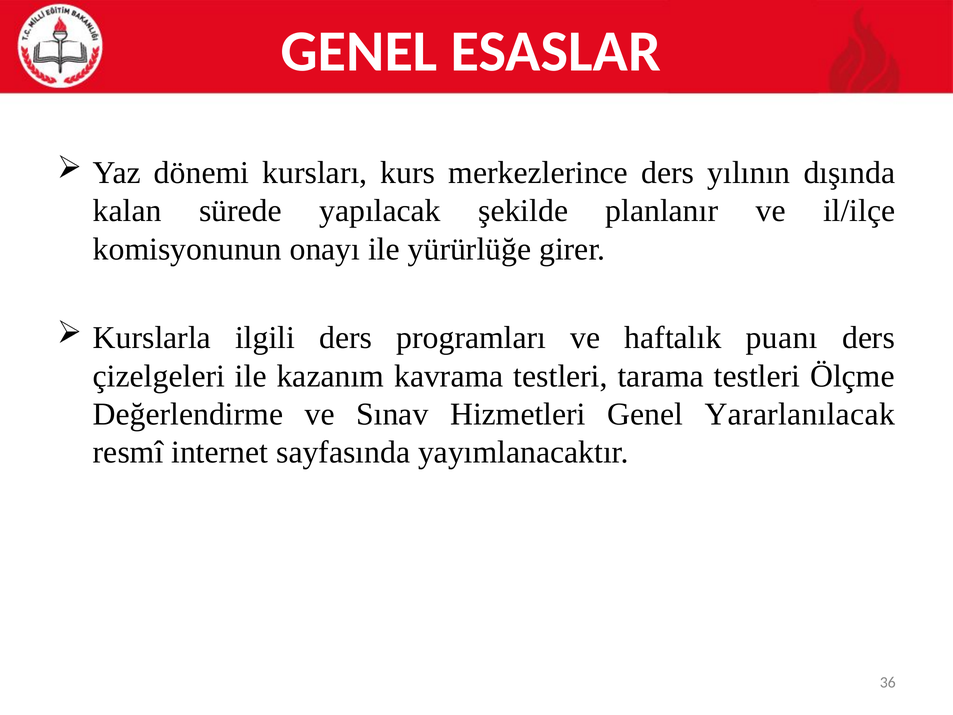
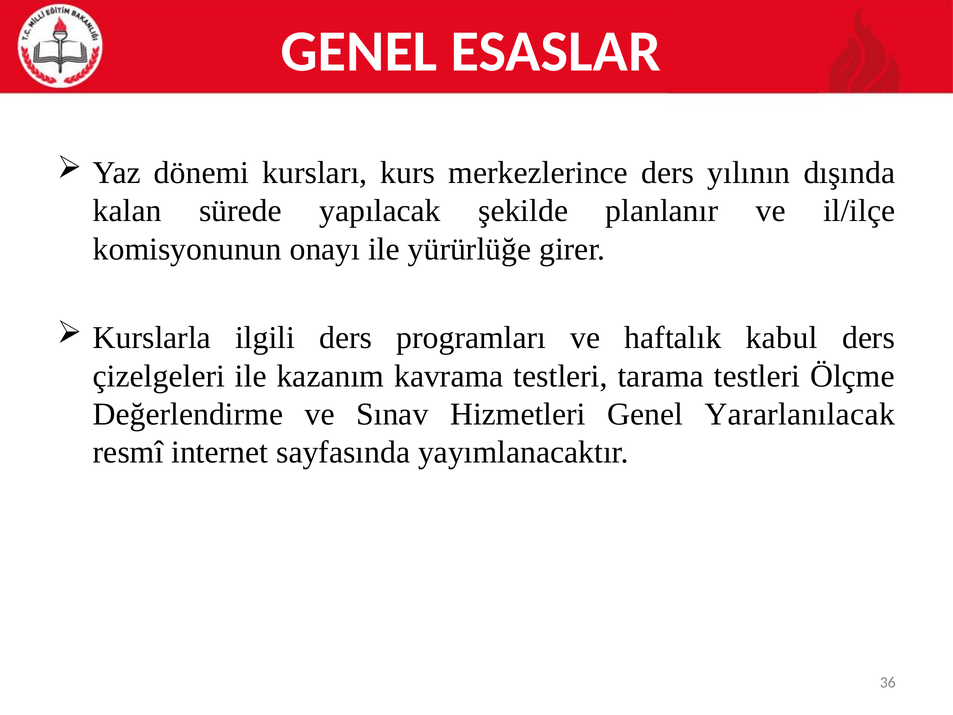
puanı: puanı -> kabul (782, 338)
